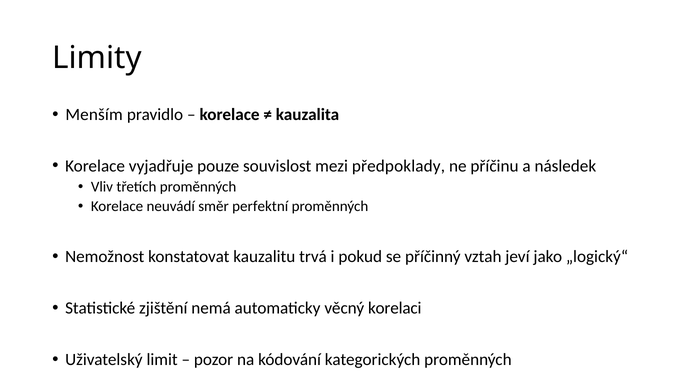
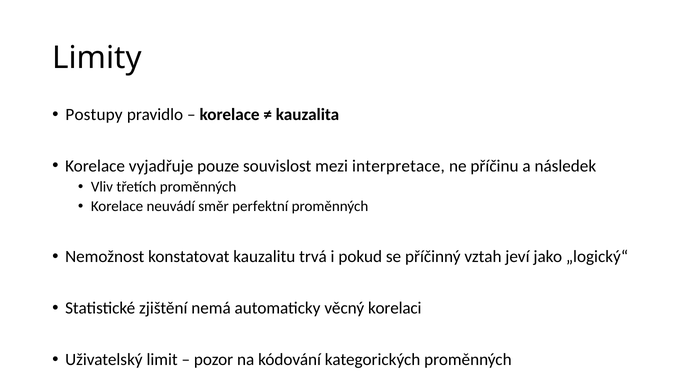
Menším: Menším -> Postupy (94, 114)
předpoklady: předpoklady -> interpretace (398, 166)
